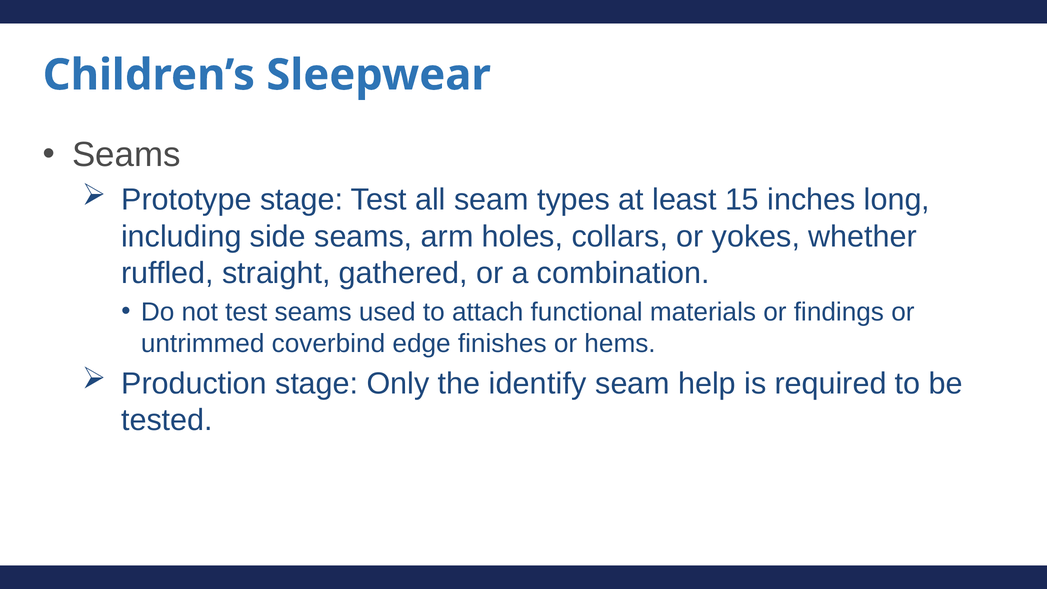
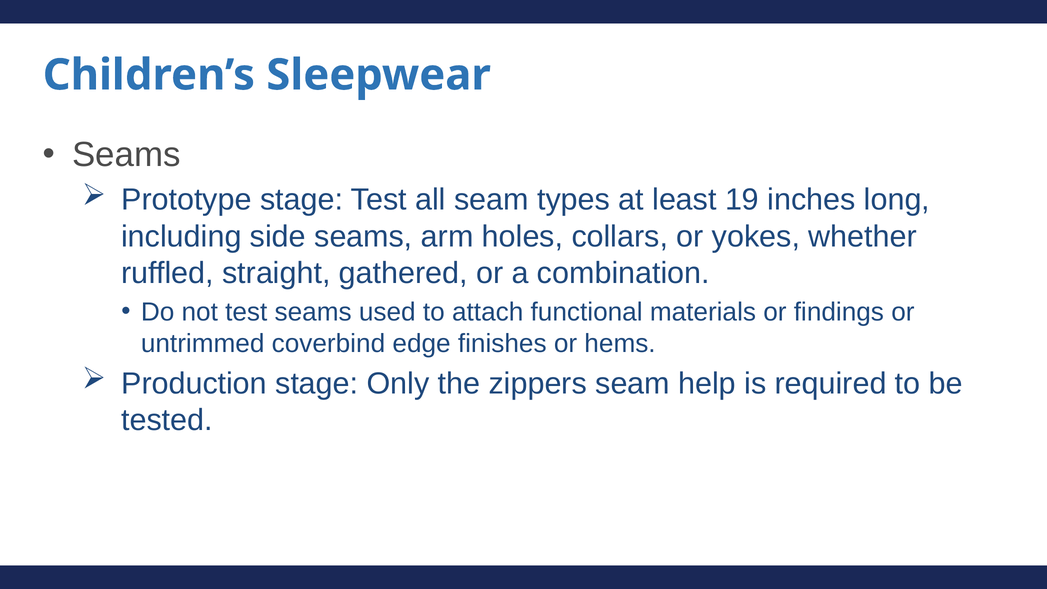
15: 15 -> 19 (742, 200)
identify: identify -> zippers (538, 384)
